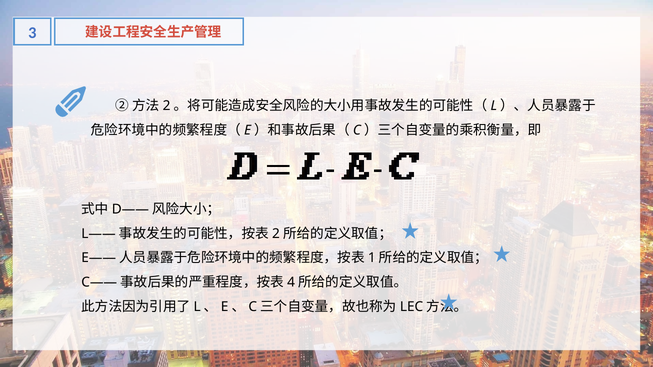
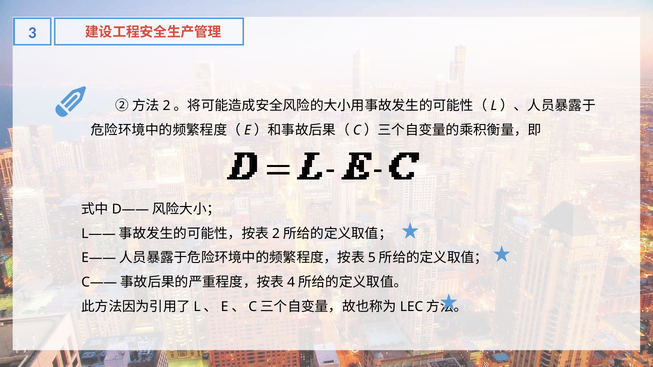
1: 1 -> 5 (372, 258)
